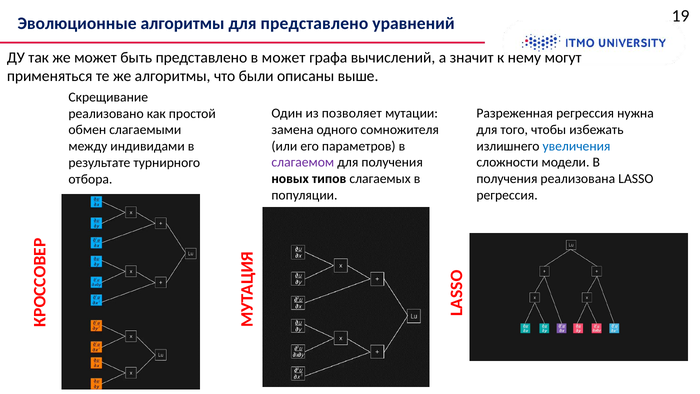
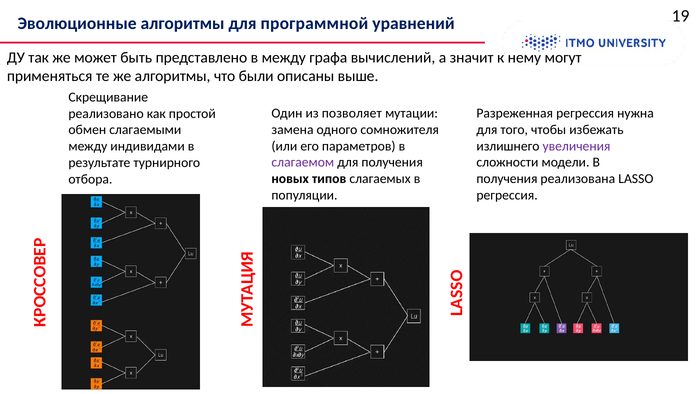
для представлено: представлено -> программной (314, 23)
в может: может -> между (284, 58)
увеличения colour: blue -> purple (576, 146)
